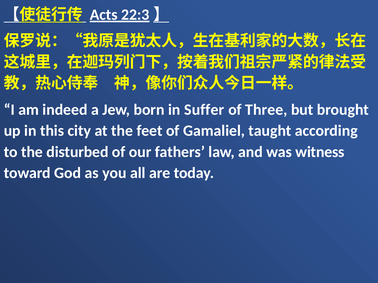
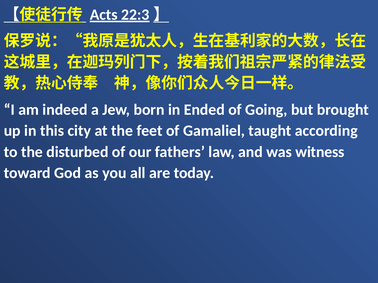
Suffer: Suffer -> Ended (204, 110)
Three: Three -> Going (266, 110)
